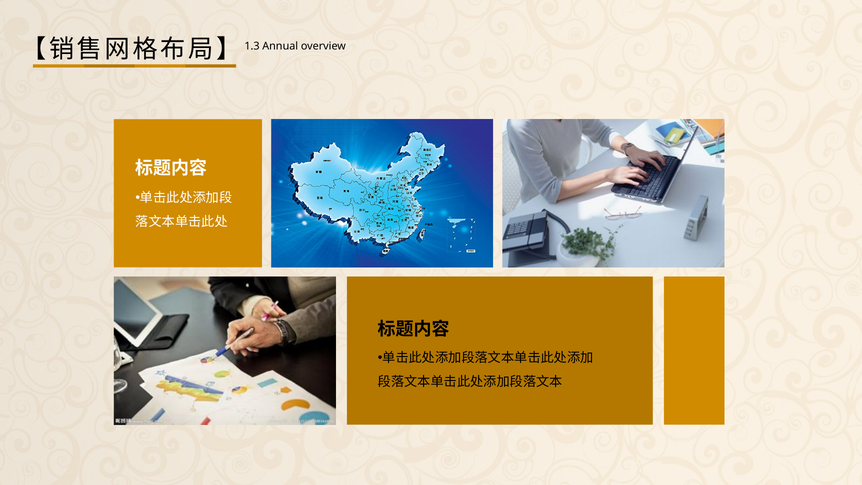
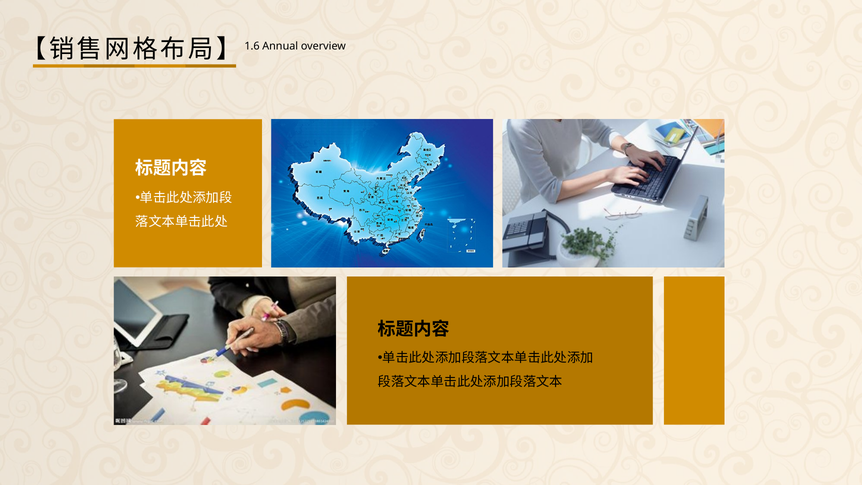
1.3: 1.3 -> 1.6 (252, 46)
